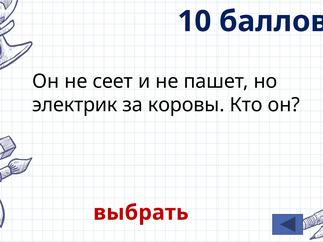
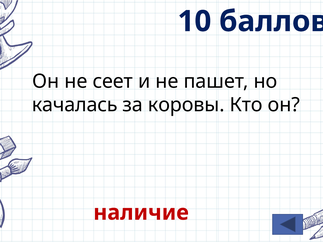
электрик: электрик -> качалась (75, 105)
выбрать: выбрать -> наличие (141, 213)
